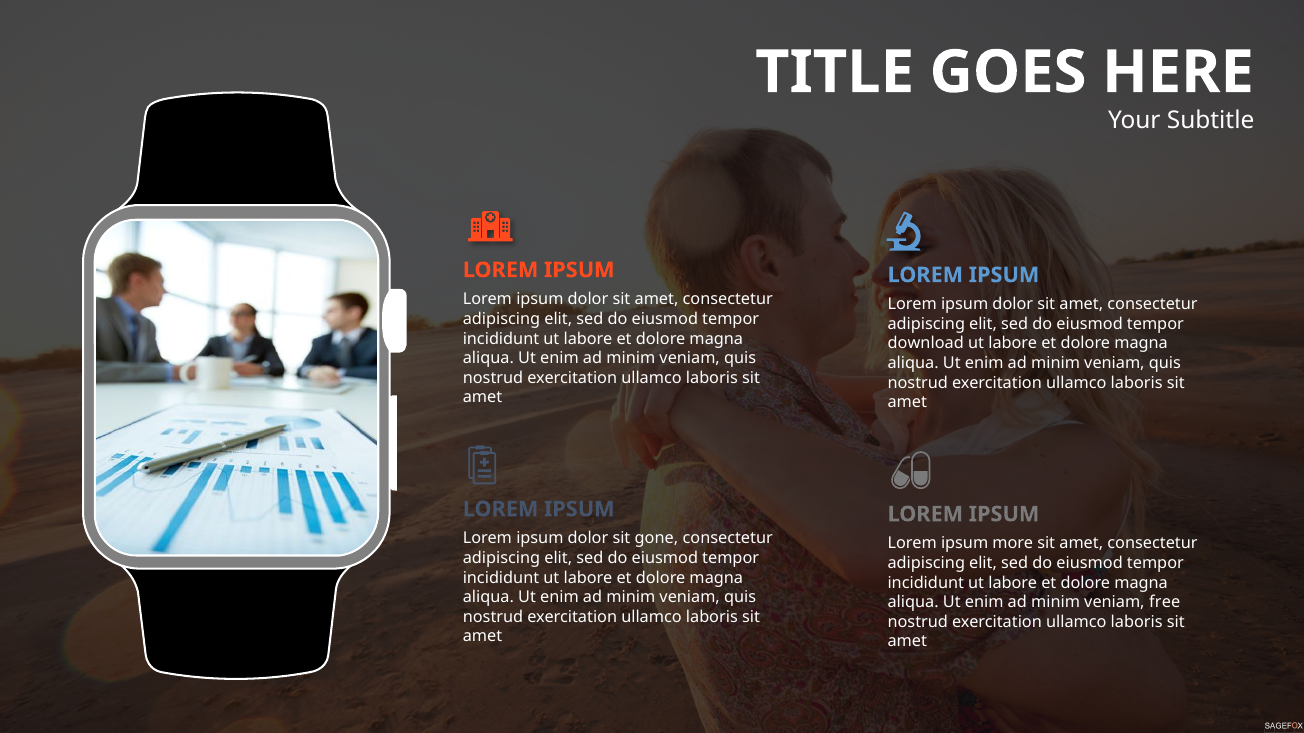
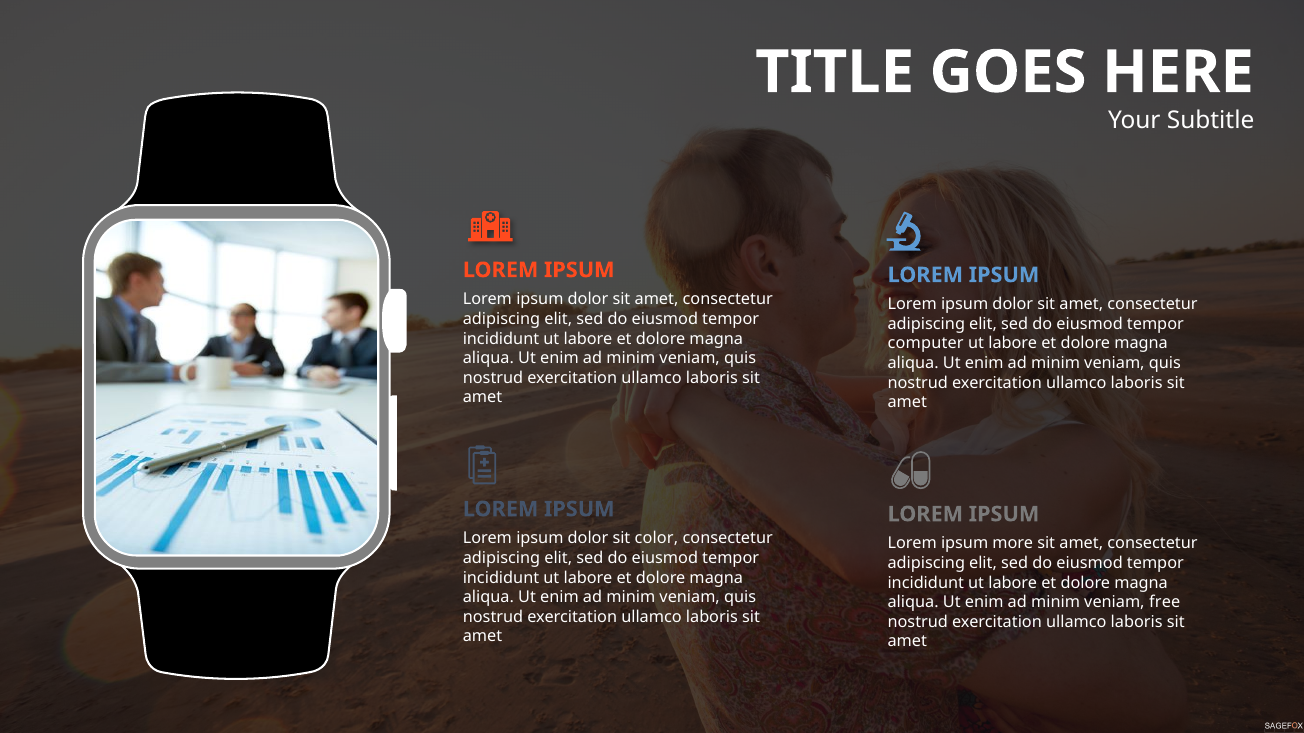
download: download -> computer (926, 344)
gone: gone -> color (656, 539)
